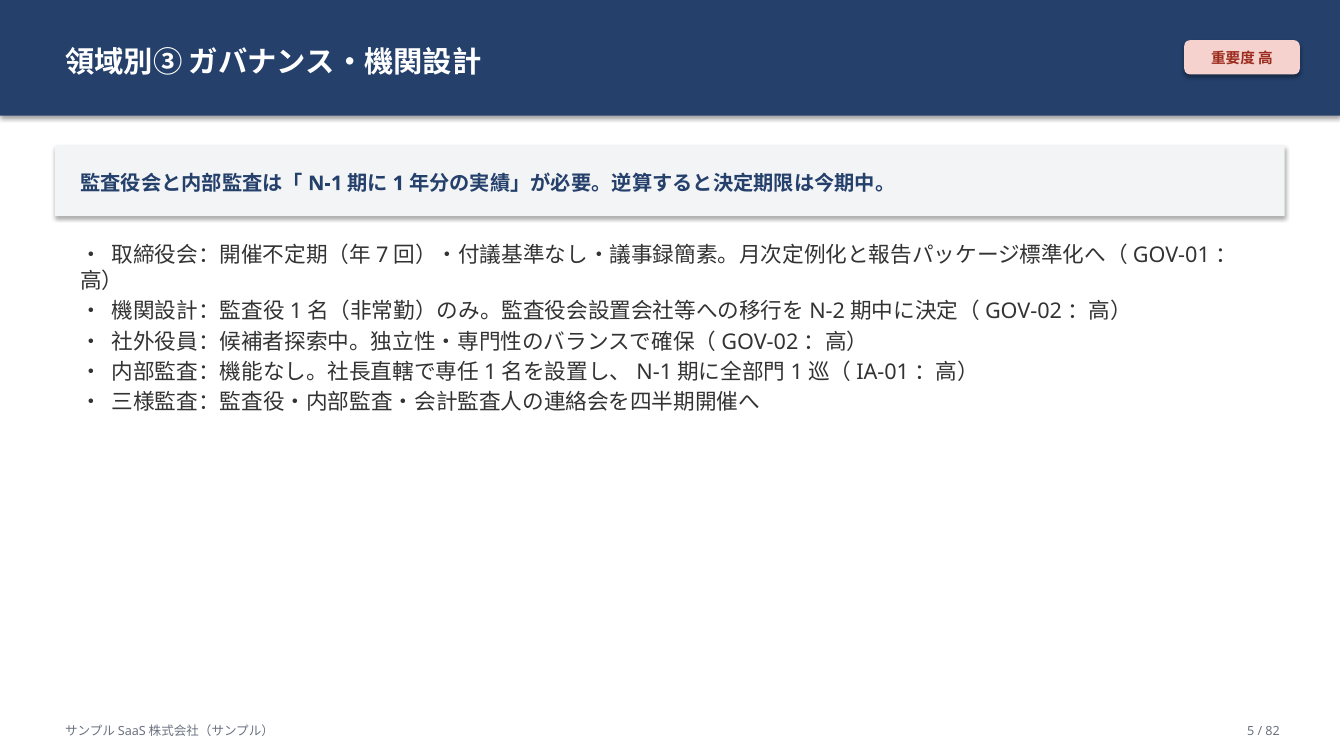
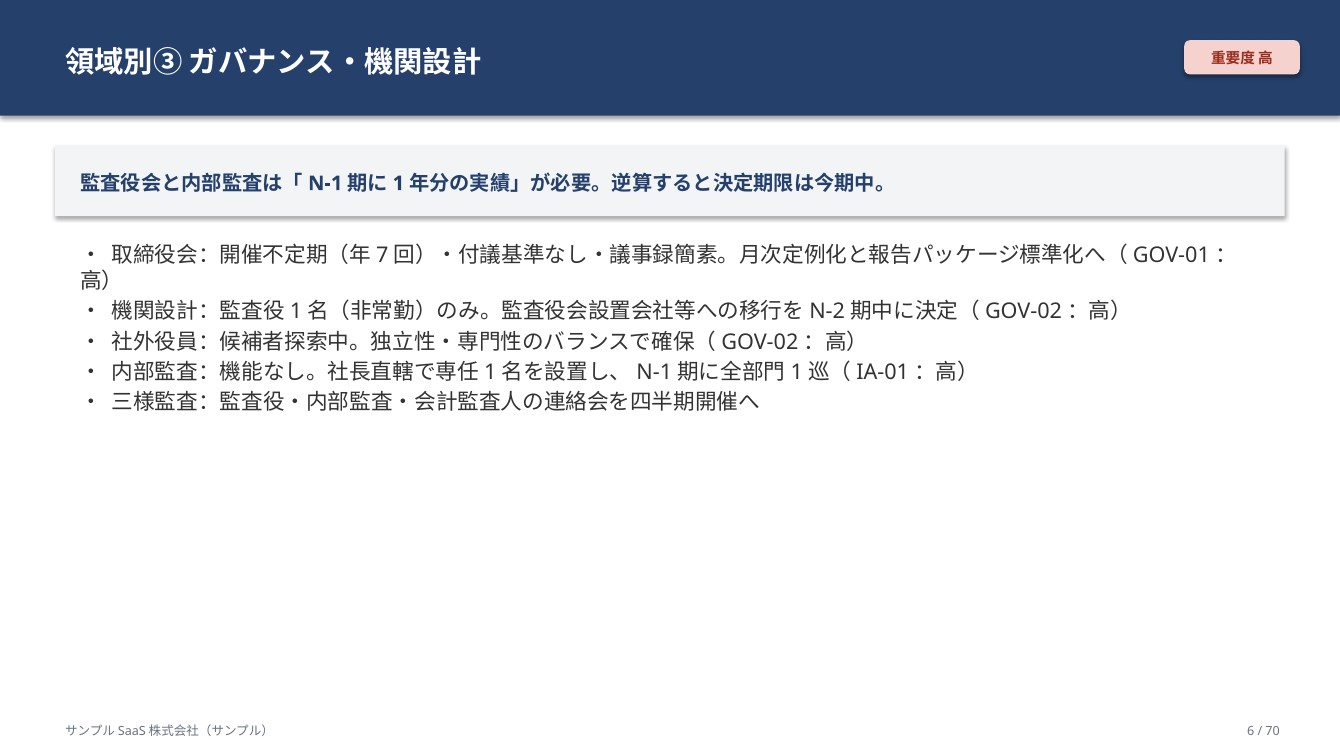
5: 5 -> 6 (1251, 731)
82: 82 -> 70 (1273, 731)
